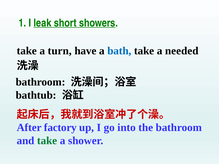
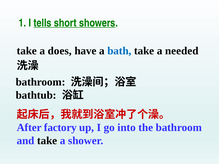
leak: leak -> tells (43, 23)
turn: turn -> does (60, 51)
take colour: green -> black (47, 141)
